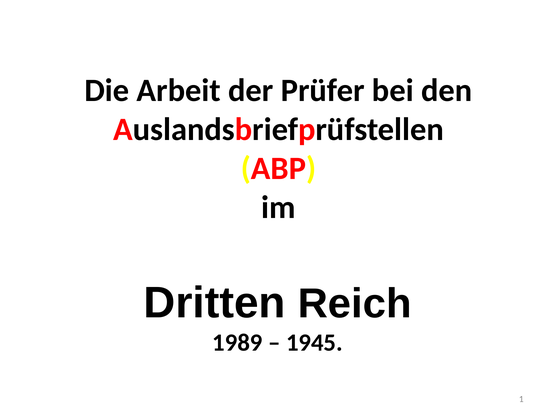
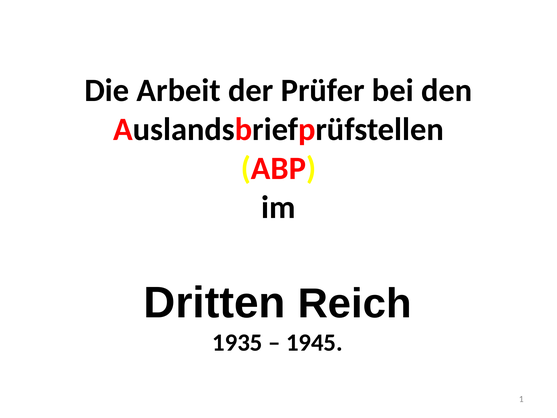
1989: 1989 -> 1935 (237, 343)
